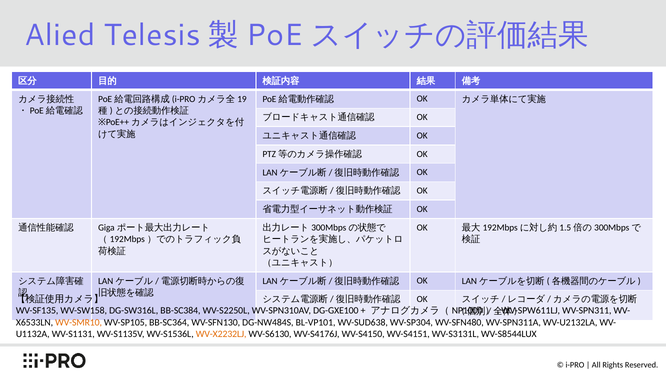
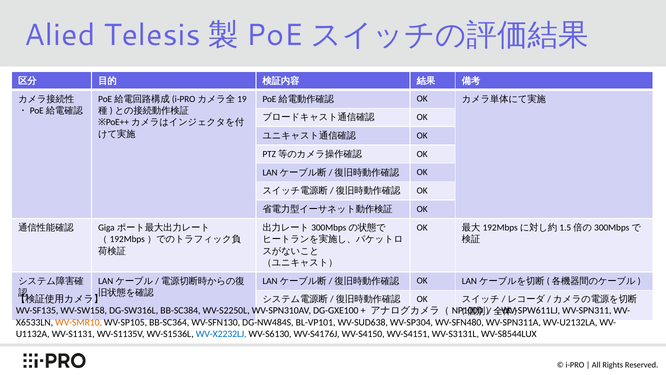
WV-X2232LJ colour: orange -> blue (221, 334)
